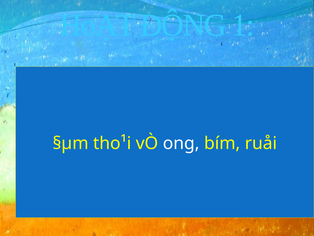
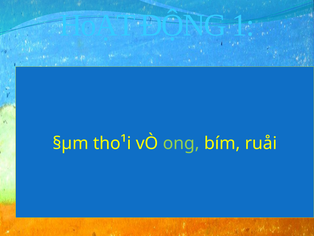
ong colour: white -> light green (181, 143)
